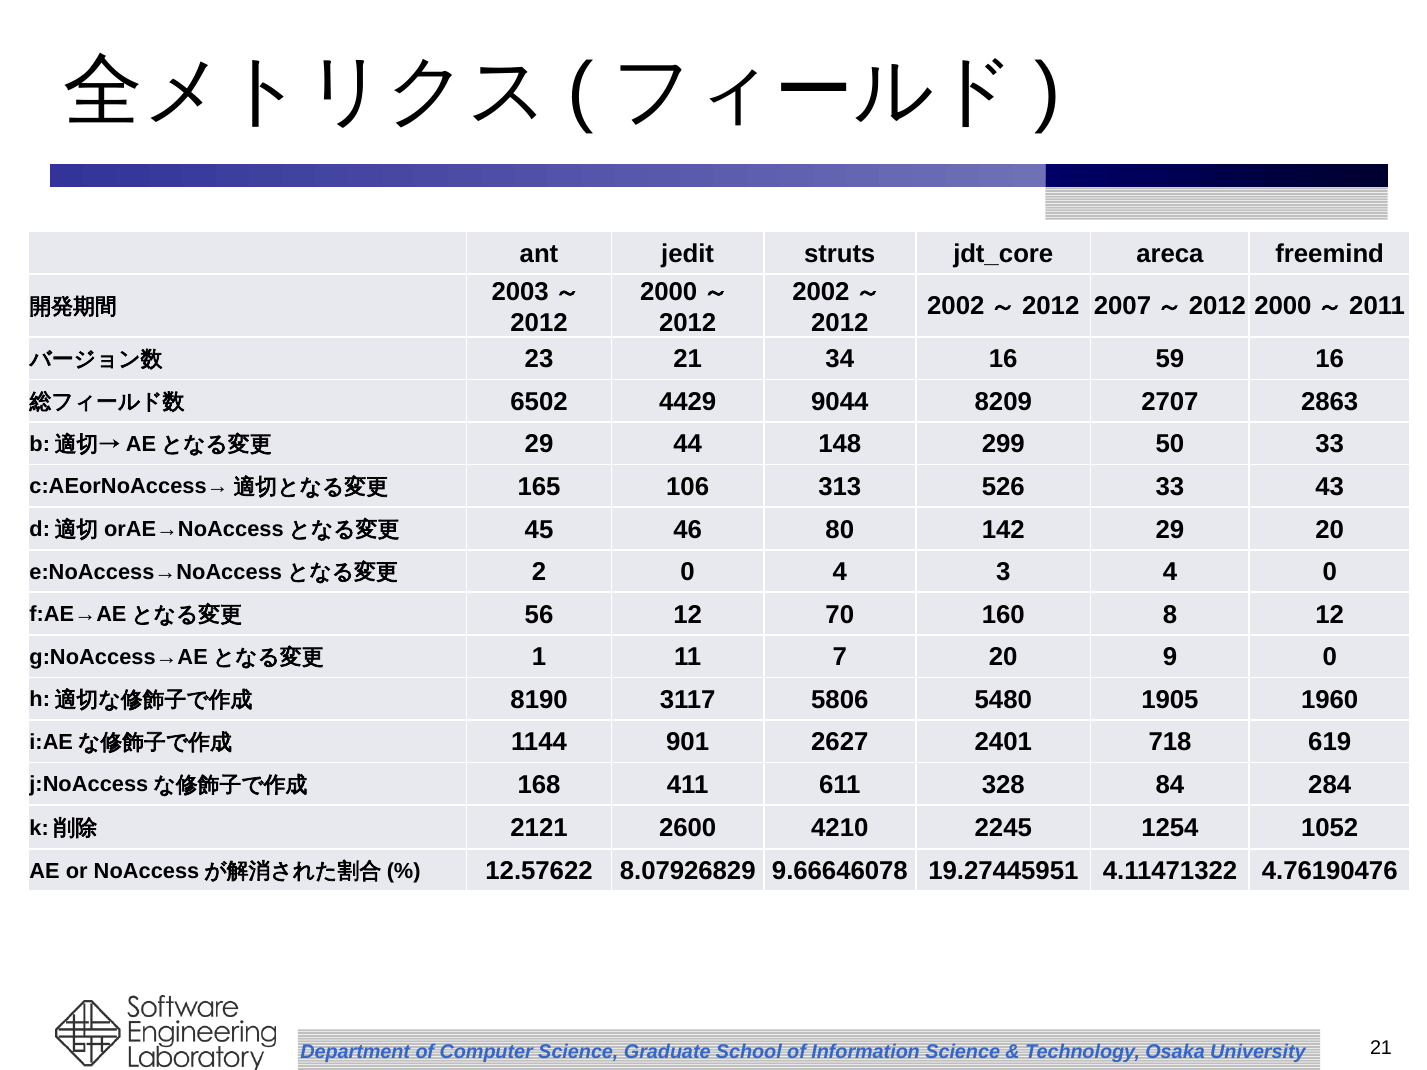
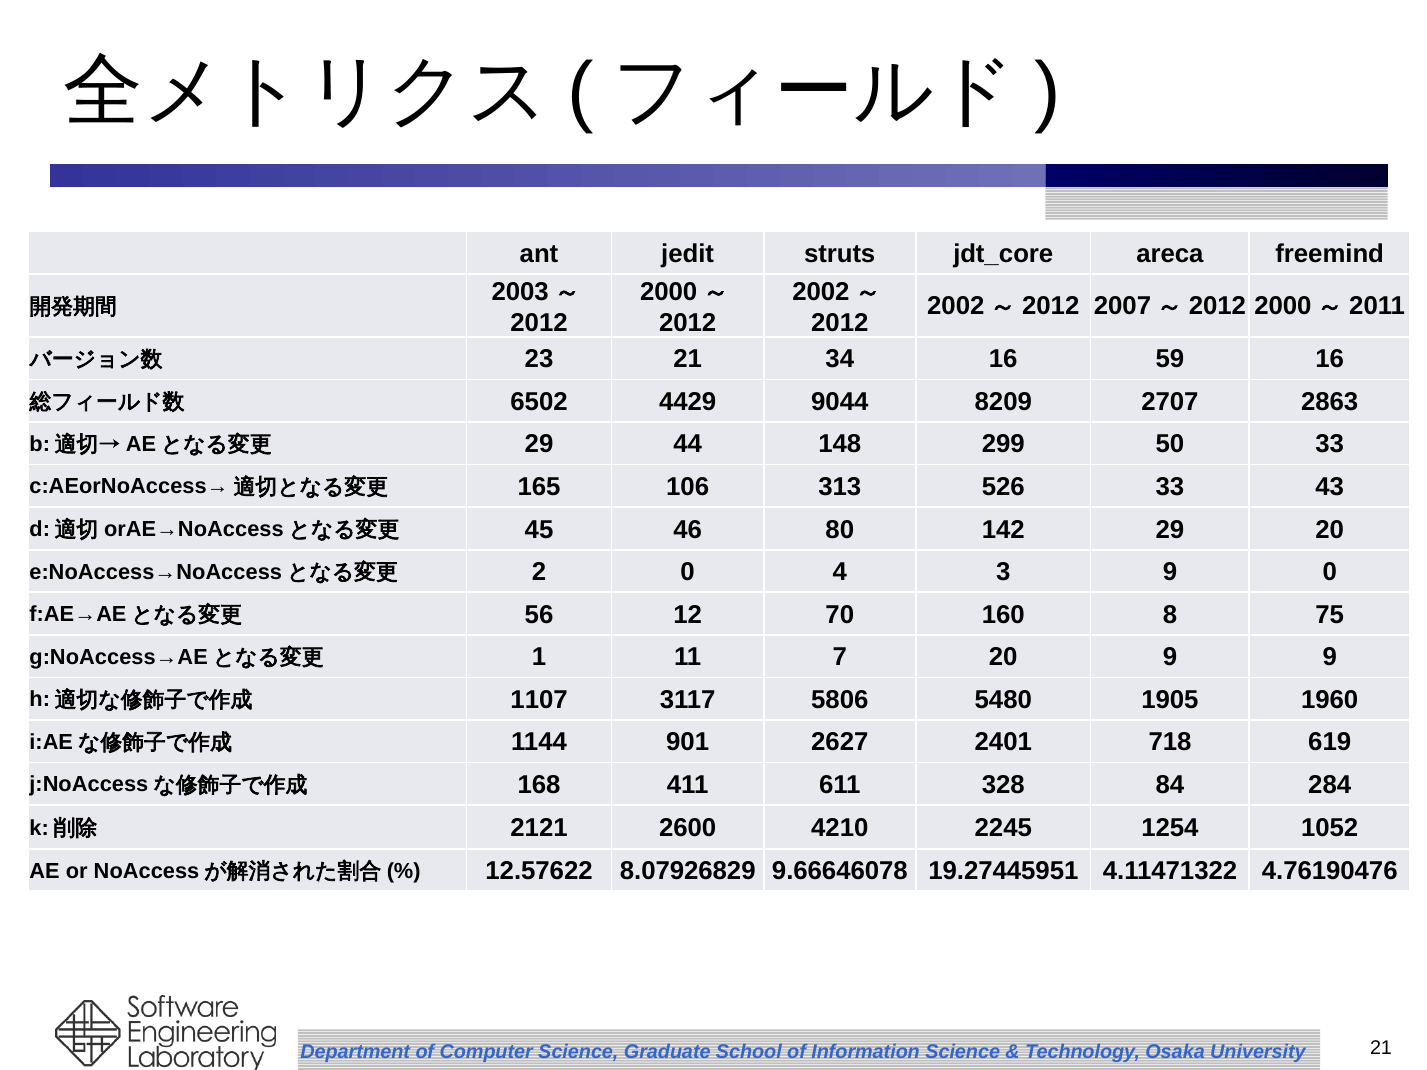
3 4: 4 -> 9 (1170, 572)
8 12: 12 -> 75 (1330, 615)
9 0: 0 -> 9 (1330, 657)
8190: 8190 -> 1107 (539, 700)
